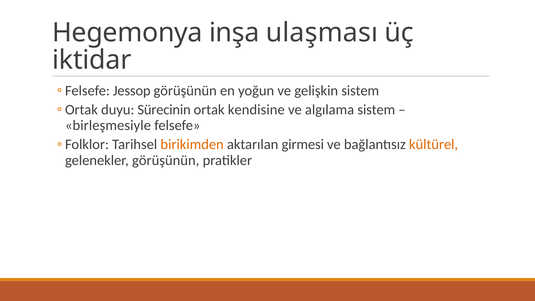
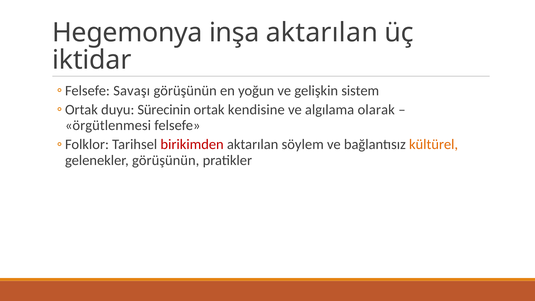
inşa ulaşması: ulaşması -> aktarılan (322, 33)
Jessop: Jessop -> Savaşı (132, 91)
algılama sistem: sistem -> olarak (376, 110)
birleşmesiyle: birleşmesiyle -> örgütlenmesi (108, 125)
birikimden colour: orange -> red (192, 145)
girmesi: girmesi -> söylem (303, 145)
